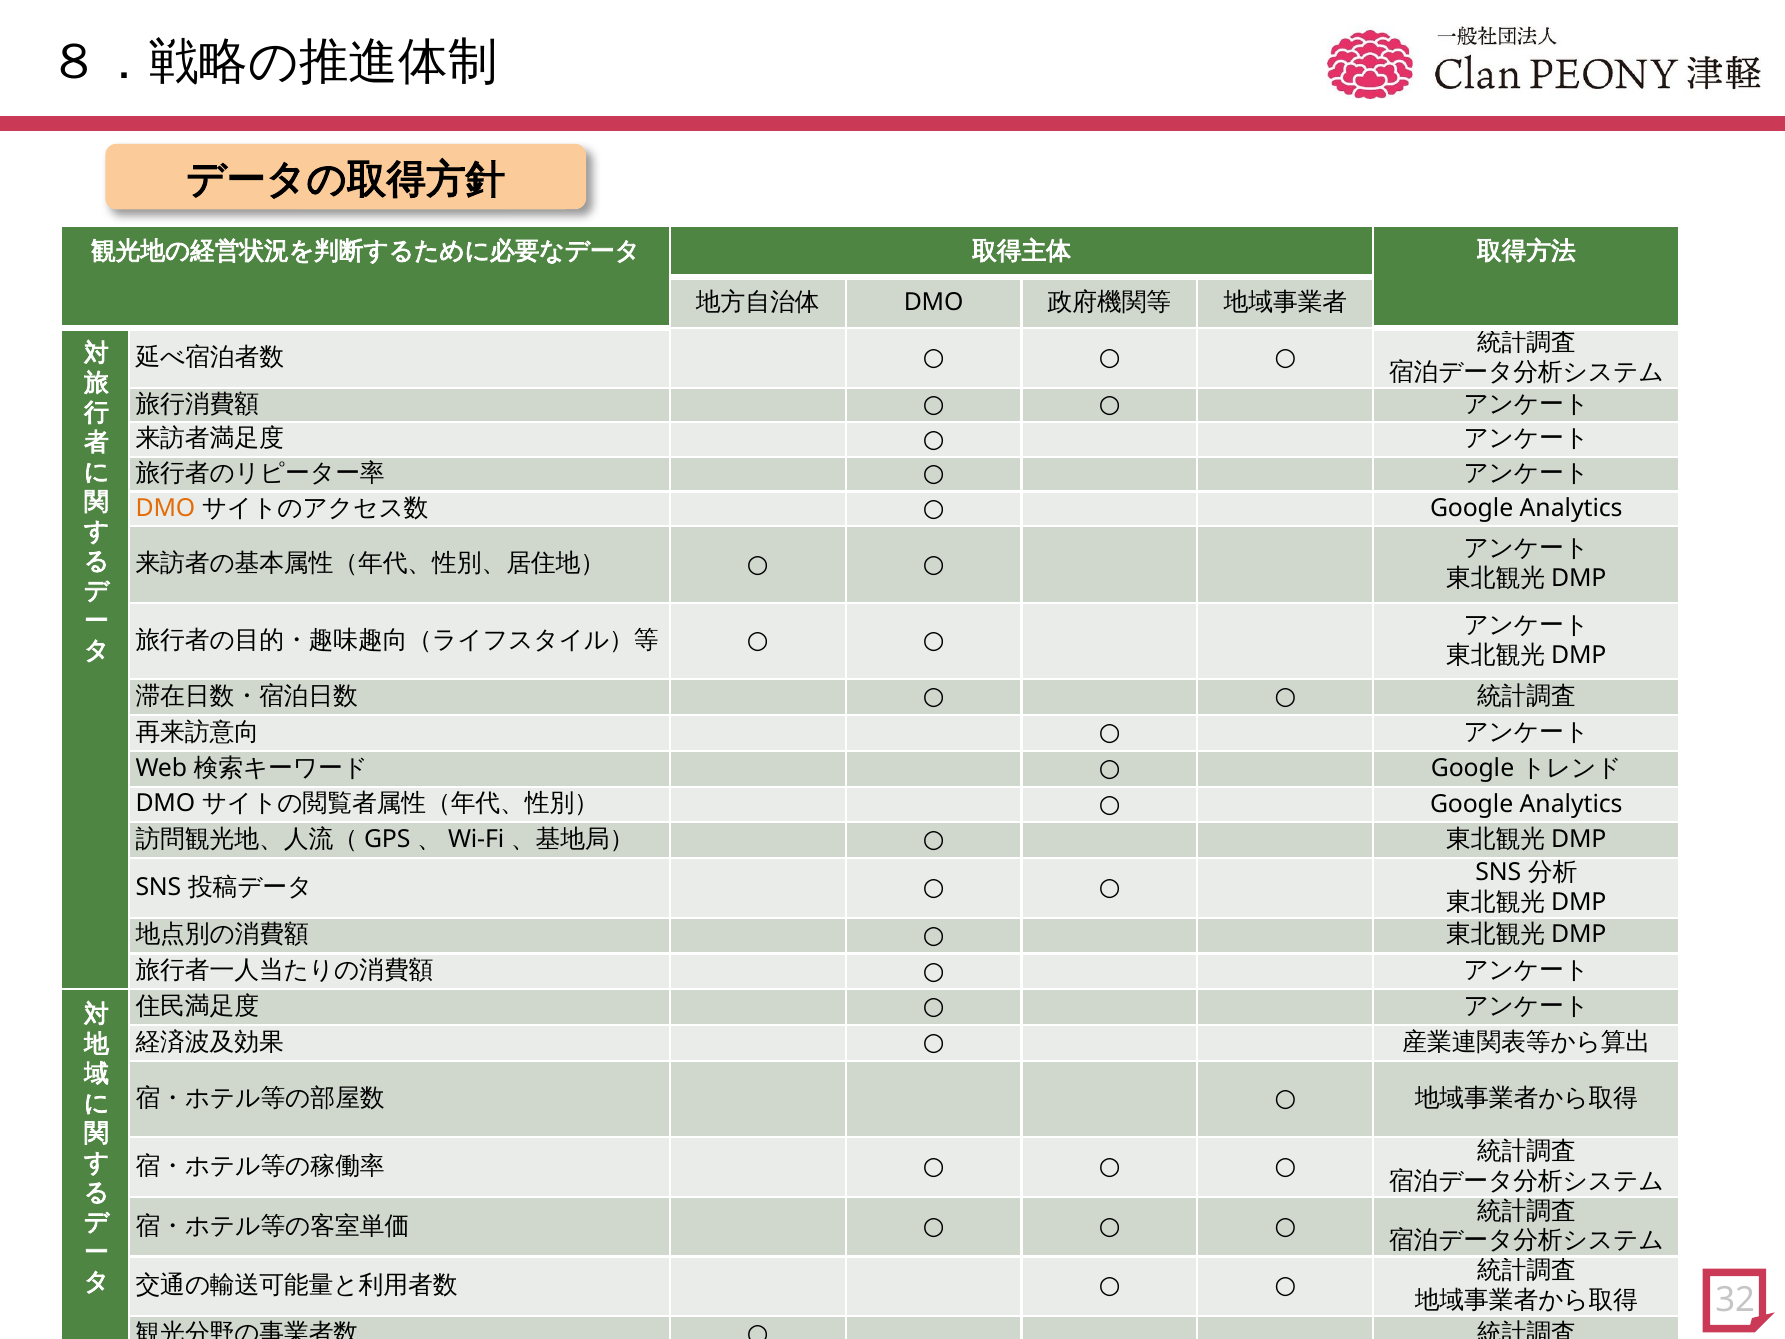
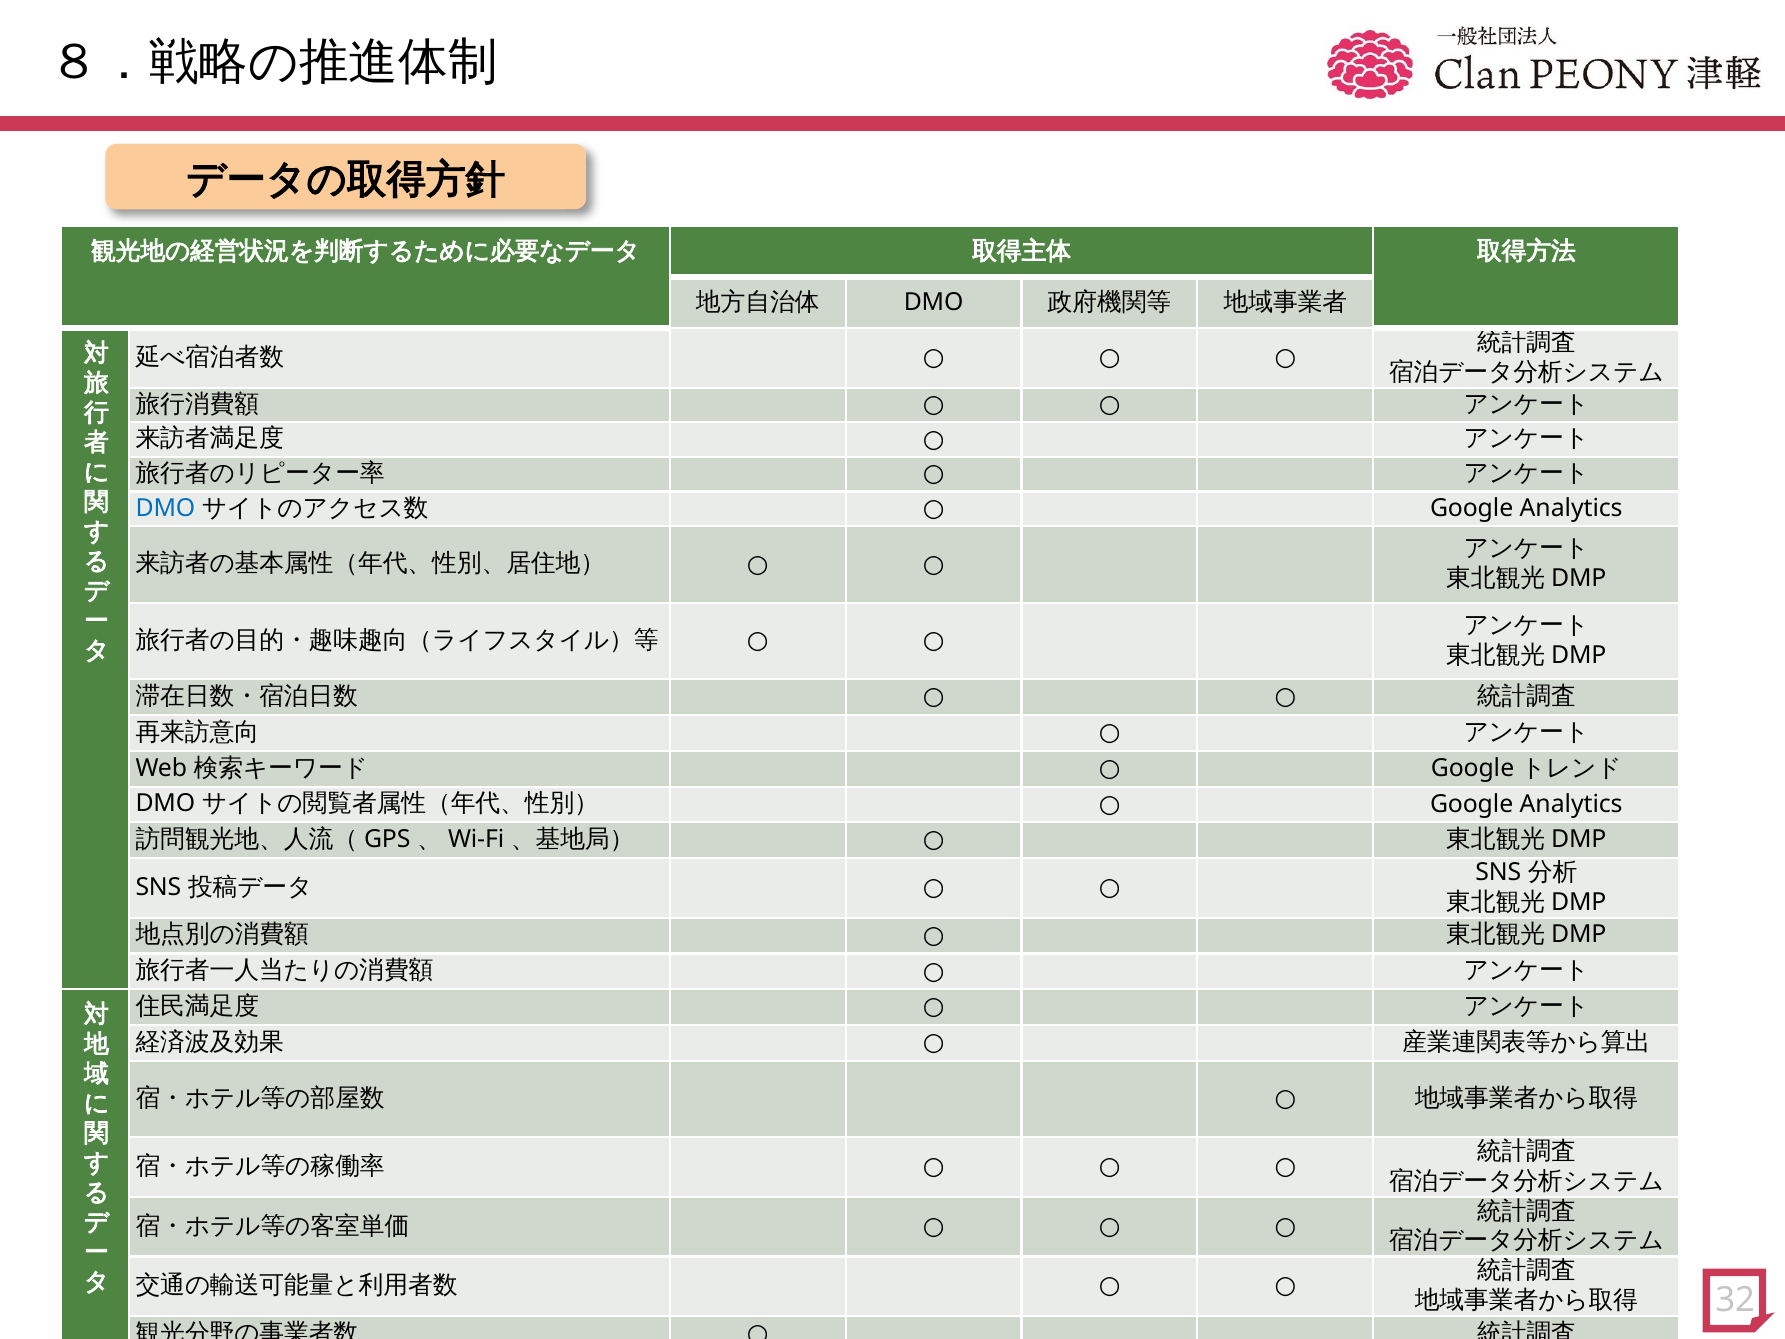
DMO colour: orange -> blue (165, 508)
